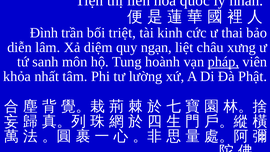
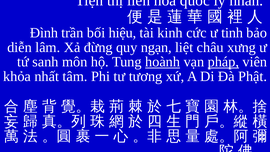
triệt: triệt -> hiệu (122, 33)
thai: thai -> tinh (232, 33)
diệm: diệm -> đừng (98, 47)
hoành underline: none -> present (163, 62)
lường: lường -> tương (146, 76)
